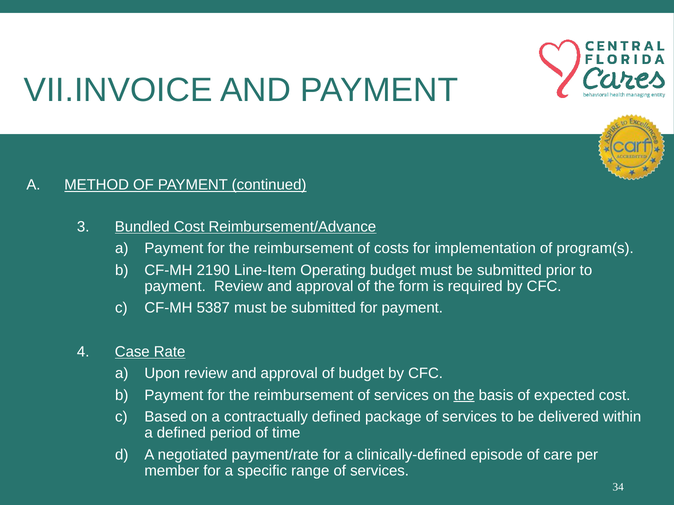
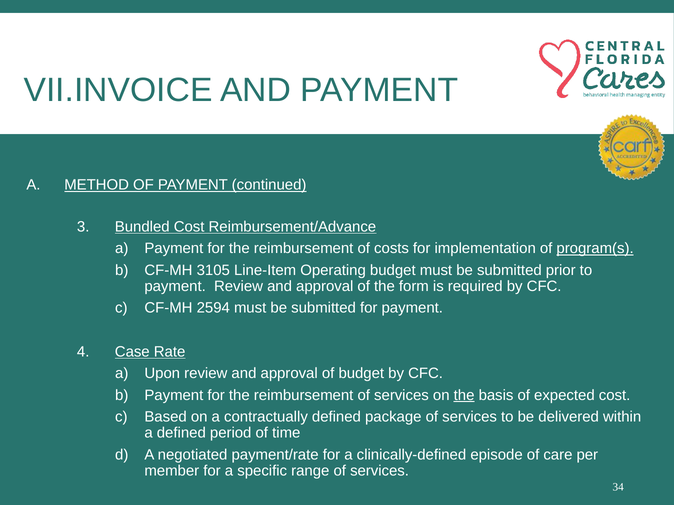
program(s underline: none -> present (595, 249)
2190: 2190 -> 3105 (213, 270)
5387: 5387 -> 2594 (213, 308)
